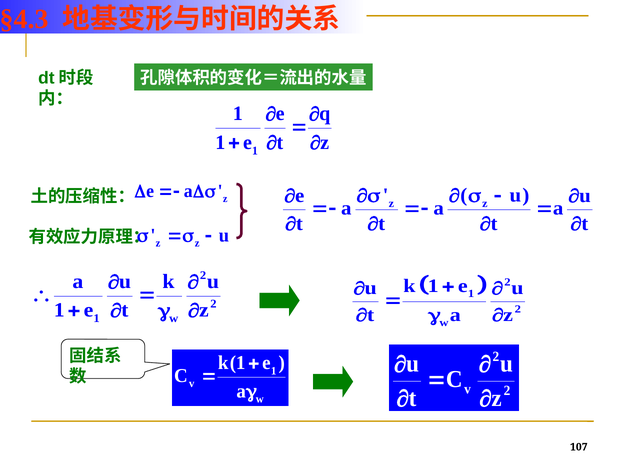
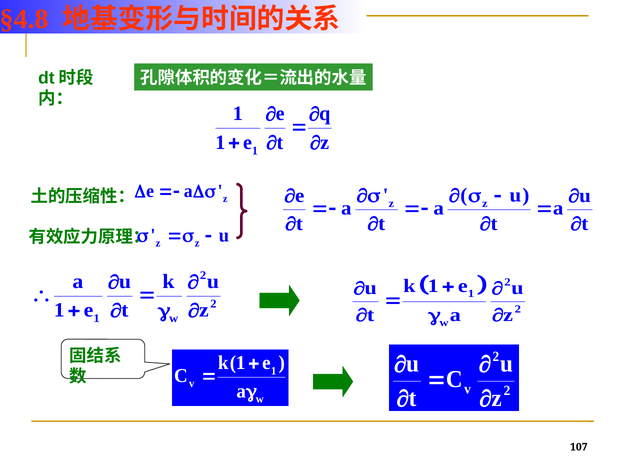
§4.3: §4.3 -> §4.8 (24, 19)
